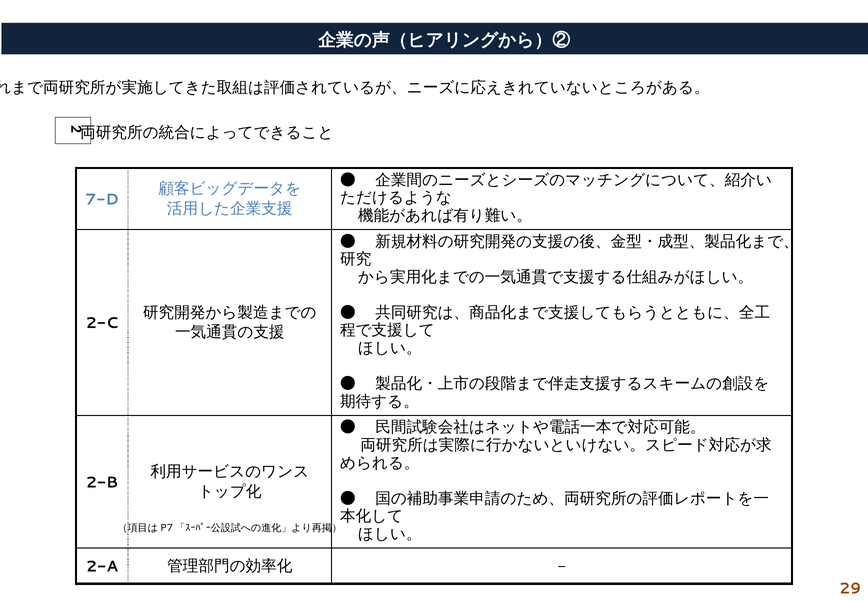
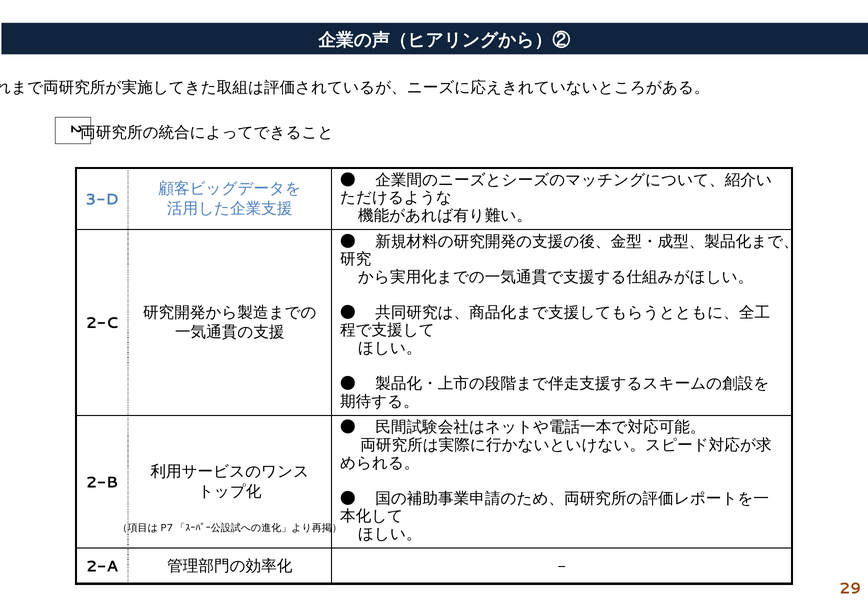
7-D: 7-D -> 3-D (102, 200)
